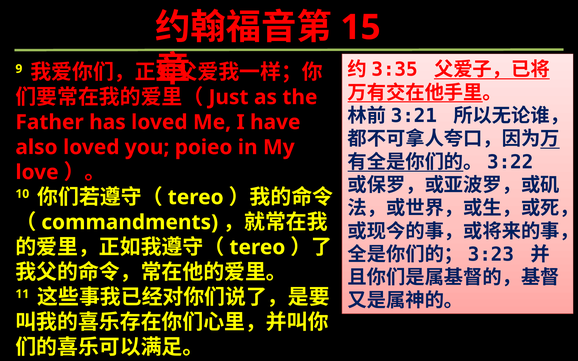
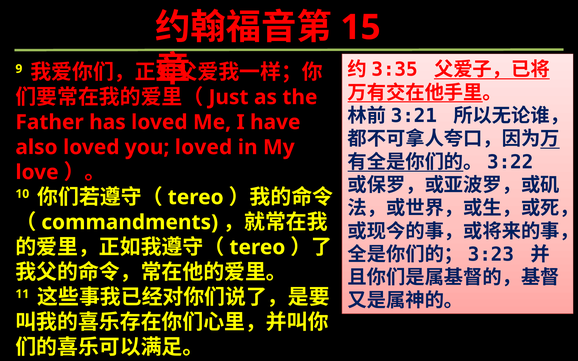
you poieo: poieo -> loved (204, 147)
